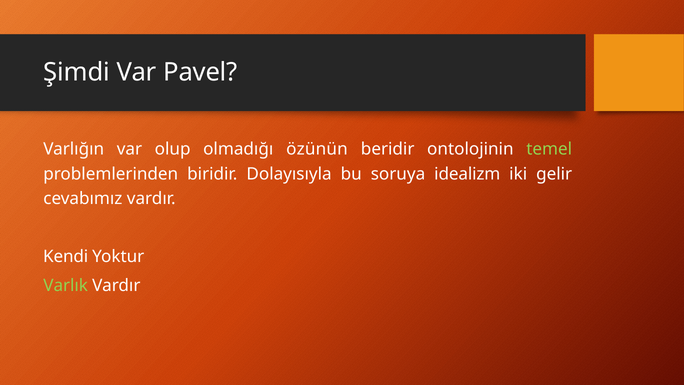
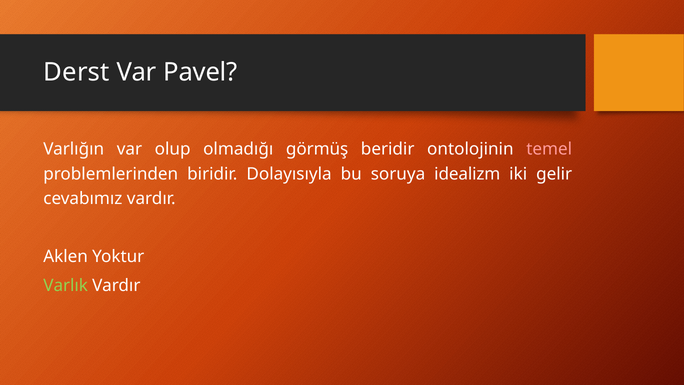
Şimdi: Şimdi -> Derst (77, 72)
özünün: özünün -> görmüş (317, 149)
temel colour: light green -> pink (549, 149)
Kendi: Kendi -> Aklen (66, 256)
